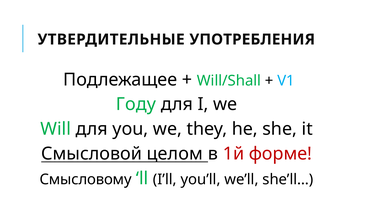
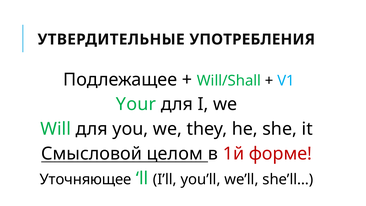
Году: Году -> Your (136, 104)
Смысловому: Смысловому -> Уточняющее (86, 179)
